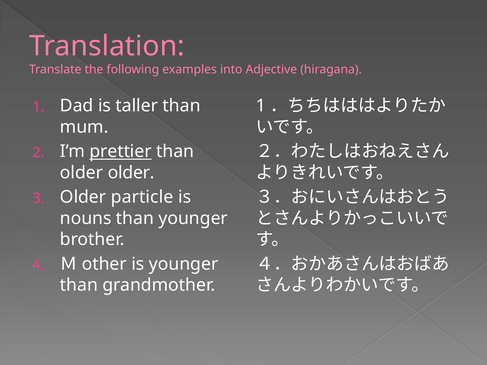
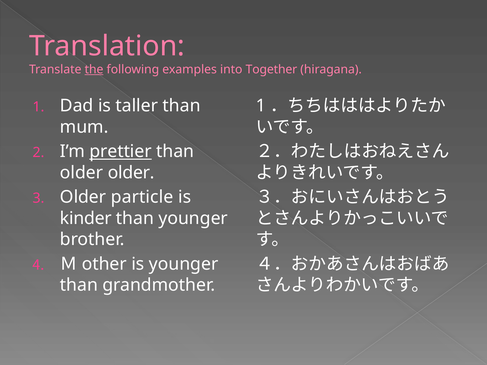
the underline: none -> present (94, 69)
Adjective: Adjective -> Together (271, 69)
nouns: nouns -> kinder (86, 218)
